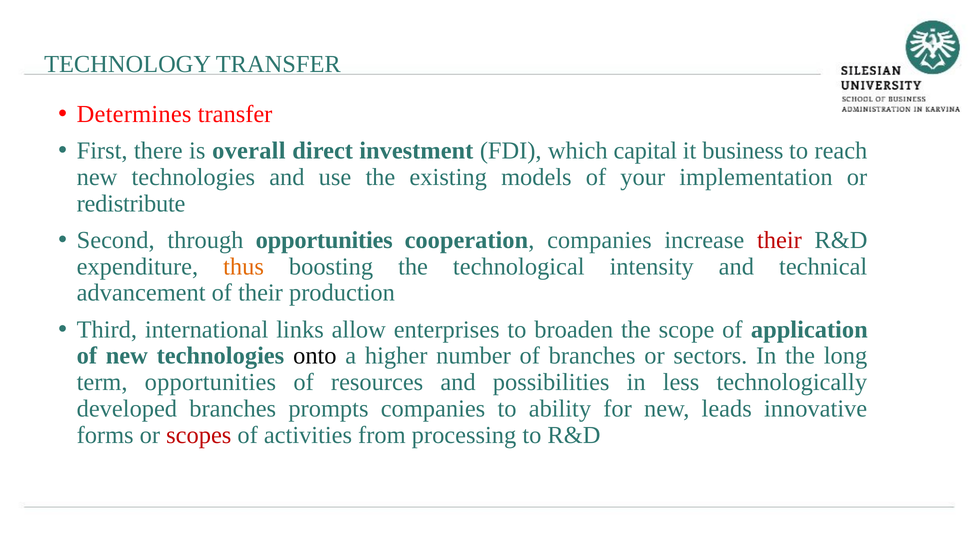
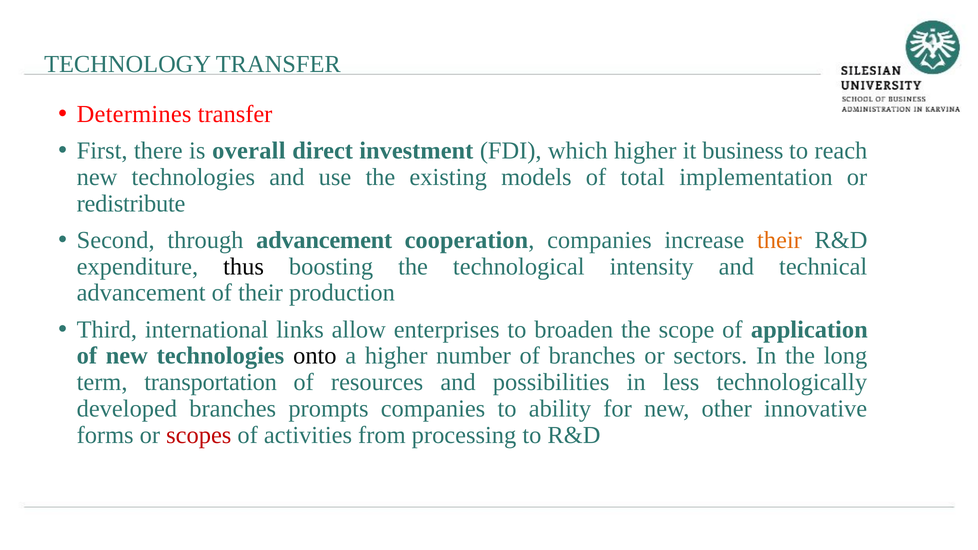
which capital: capital -> higher (645, 151)
your: your -> total (643, 177)
through opportunities: opportunities -> advancement (324, 240)
their colour: red -> orange (779, 240)
thus colour: orange -> black (244, 267)
term opportunities: opportunities -> transportation (211, 382)
leads: leads -> other (727, 409)
